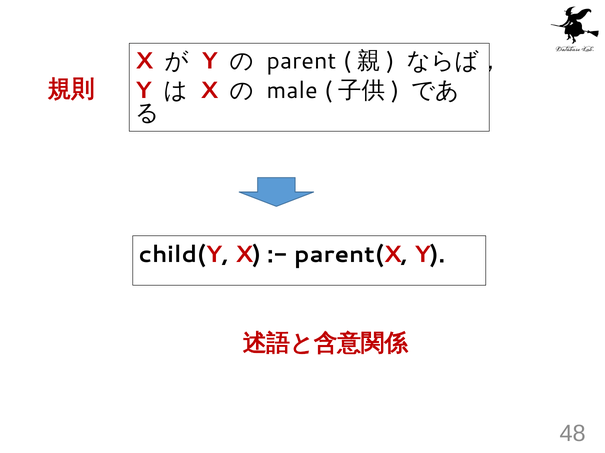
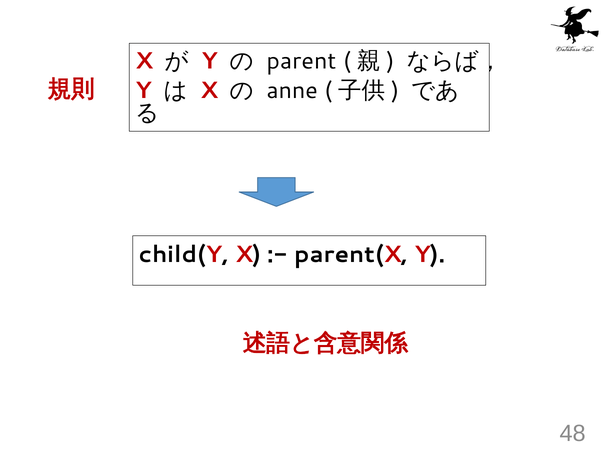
male: male -> anne (292, 91)
